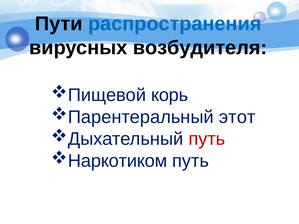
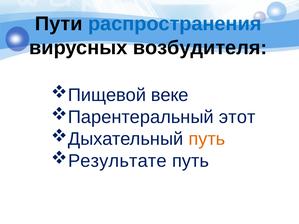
корь: корь -> веке (170, 95)
путь colour: red -> orange (207, 139)
Наркотиком: Наркотиком -> Результате (117, 161)
